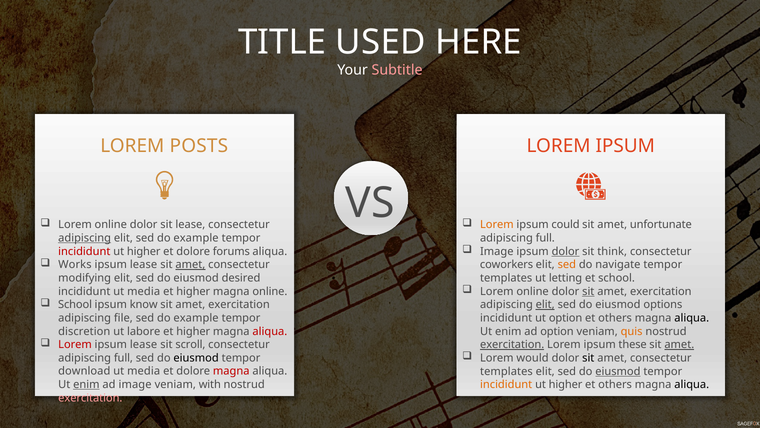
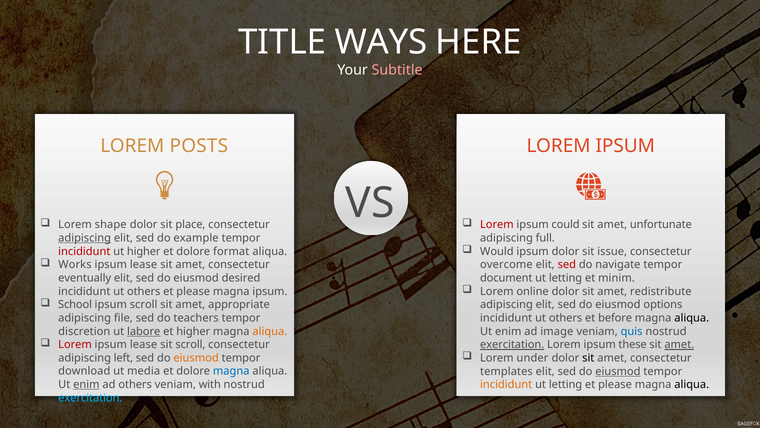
USED: USED -> WAYS (381, 42)
online: online -> shape (111, 224)
sit lease: lease -> place (190, 224)
Lorem colour: orange -> red (497, 225)
Image: Image -> Would (497, 251)
dolor underline: present -> none (565, 251)
think: think -> issue (612, 251)
forums: forums -> format (231, 251)
amet underline: present -> none (190, 264)
coworkers: coworkers -> overcome (506, 264)
sed colour: orange -> red (567, 264)
modifying: modifying -> eventually (85, 278)
templates: templates -> document (506, 278)
et school: school -> minim (617, 278)
sit underline: present -> none (588, 291)
exercitation: exercitation -> redistribute (661, 291)
media: media -> others (144, 291)
higher: higher -> please (193, 291)
magna online: online -> ipsum (270, 291)
ipsum know: know -> scroll (144, 304)
exercitation: exercitation -> appropriate (239, 304)
elit underline: present -> none (545, 304)
example: example -> teachers (196, 318)
option: option -> others (566, 318)
others: others -> before (615, 318)
labore underline: none -> present (144, 331)
aliqua colour: red -> orange (270, 331)
ad option: option -> image (557, 331)
quis colour: orange -> blue (632, 331)
would: would -> under (533, 358)
full: full -> left (123, 358)
eiusmod colour: black -> orange (196, 358)
magna colour: red -> blue (231, 371)
ad image: image -> others (135, 384)
higher: higher -> letting (566, 384)
others: others -> please (615, 384)
exercitation colour: pink -> light blue (90, 397)
